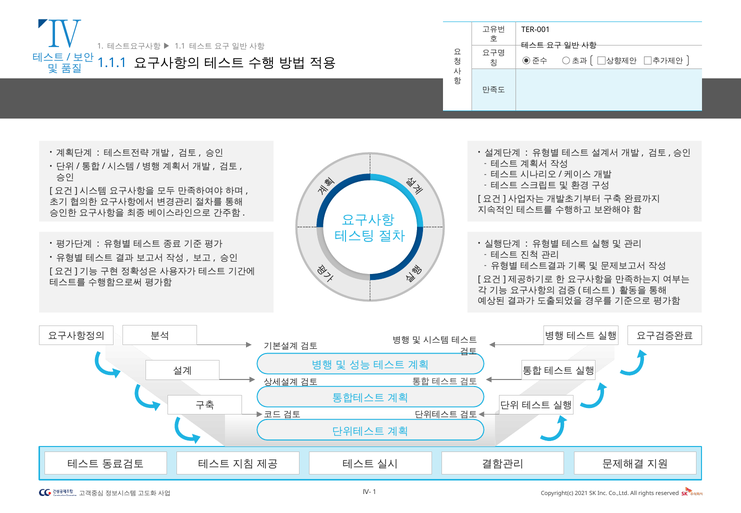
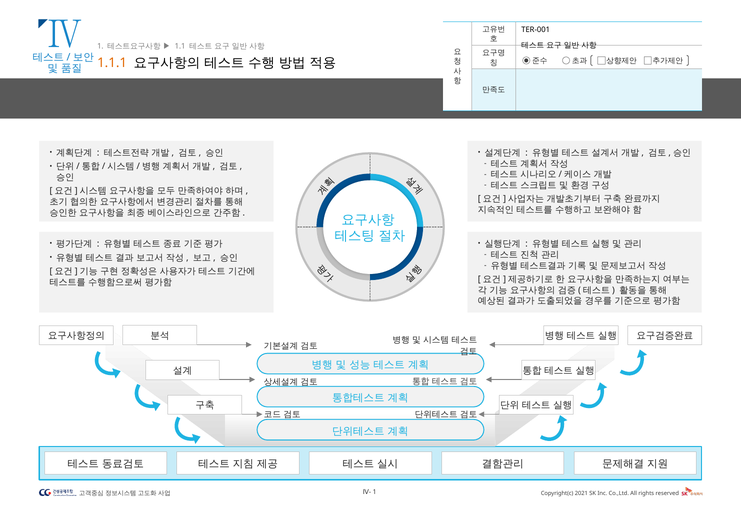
1.1.1 colour: blue -> orange (112, 63)
